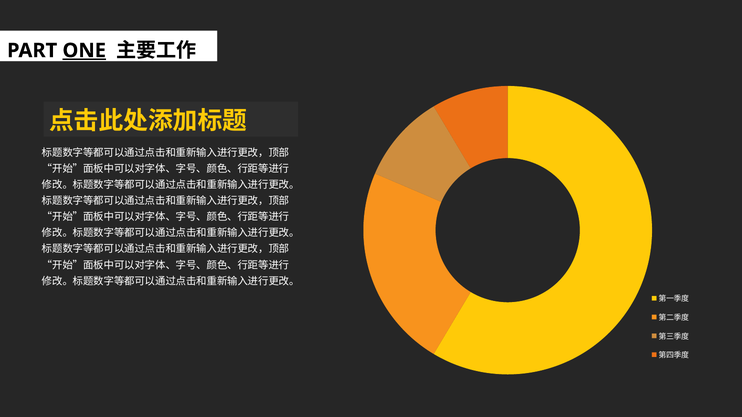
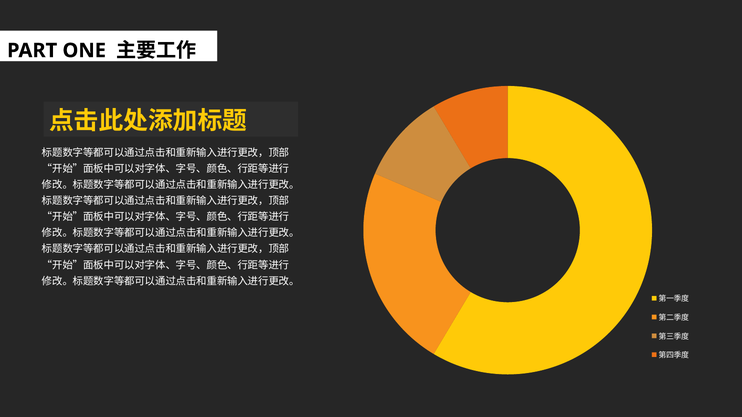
ONE underline: present -> none (84, 51)
